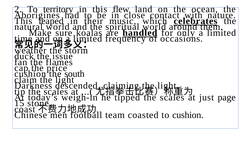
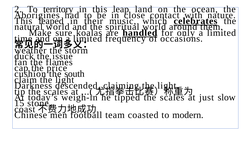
flew: flew -> leap (121, 9)
page: page -> slow (227, 98)
to cushion: cushion -> modern (188, 115)
